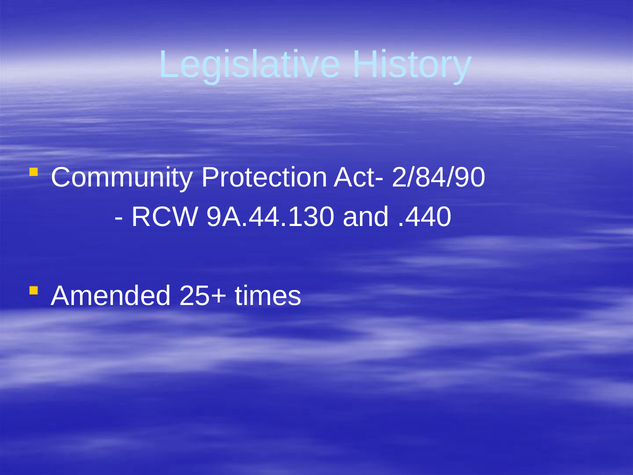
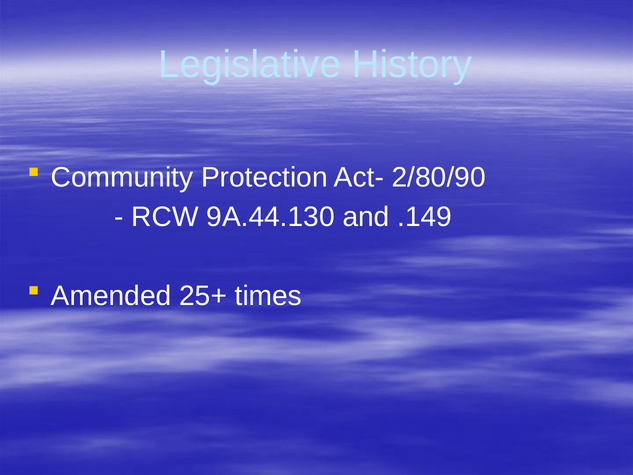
2/84/90: 2/84/90 -> 2/80/90 (439, 177)
.440: .440 -> .149 (425, 217)
